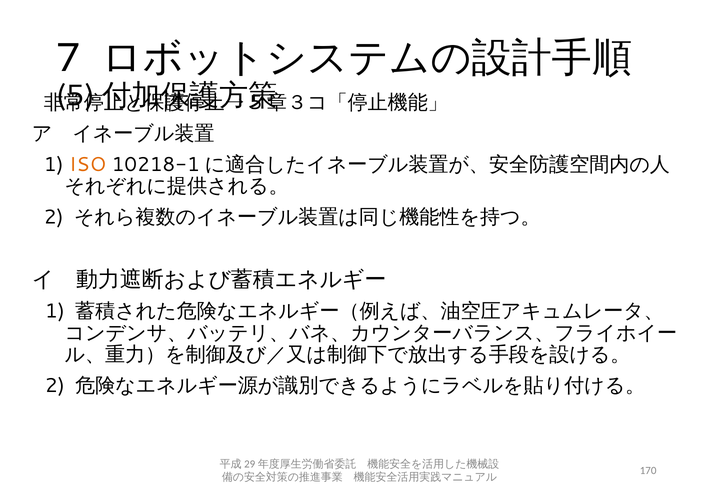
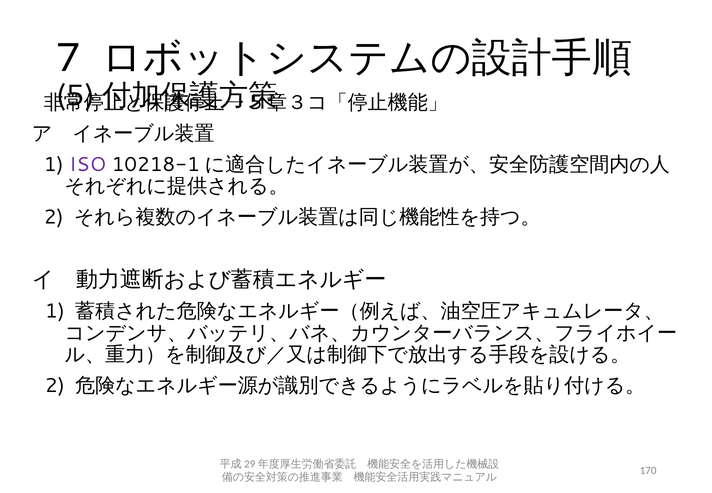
ISO colour: orange -> purple (88, 164)
